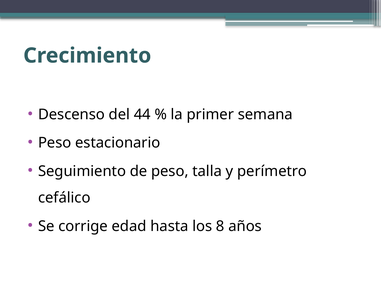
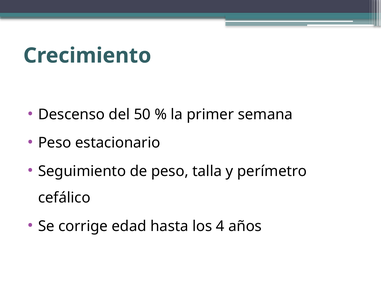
44: 44 -> 50 (142, 114)
8: 8 -> 4 (220, 226)
